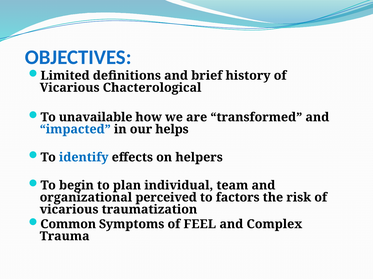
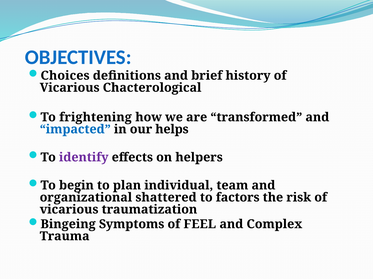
Limited: Limited -> Choices (65, 76)
unavailable: unavailable -> frightening (95, 117)
identify colour: blue -> purple (84, 158)
perceived: perceived -> shattered (166, 198)
Common: Common -> Bingeing (68, 225)
